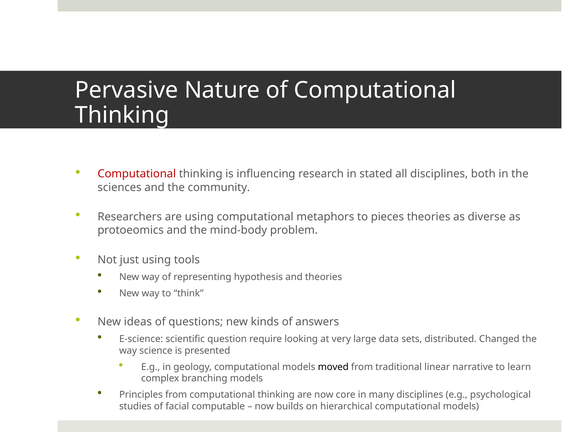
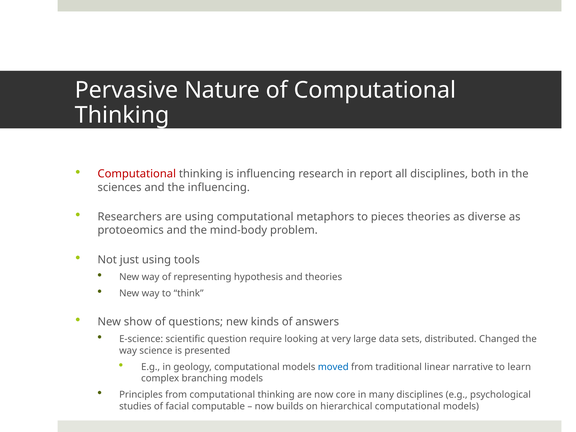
stated: stated -> report (376, 174)
the community: community -> influencing (219, 187)
ideas: ideas -> show (138, 322)
moved colour: black -> blue (333, 367)
